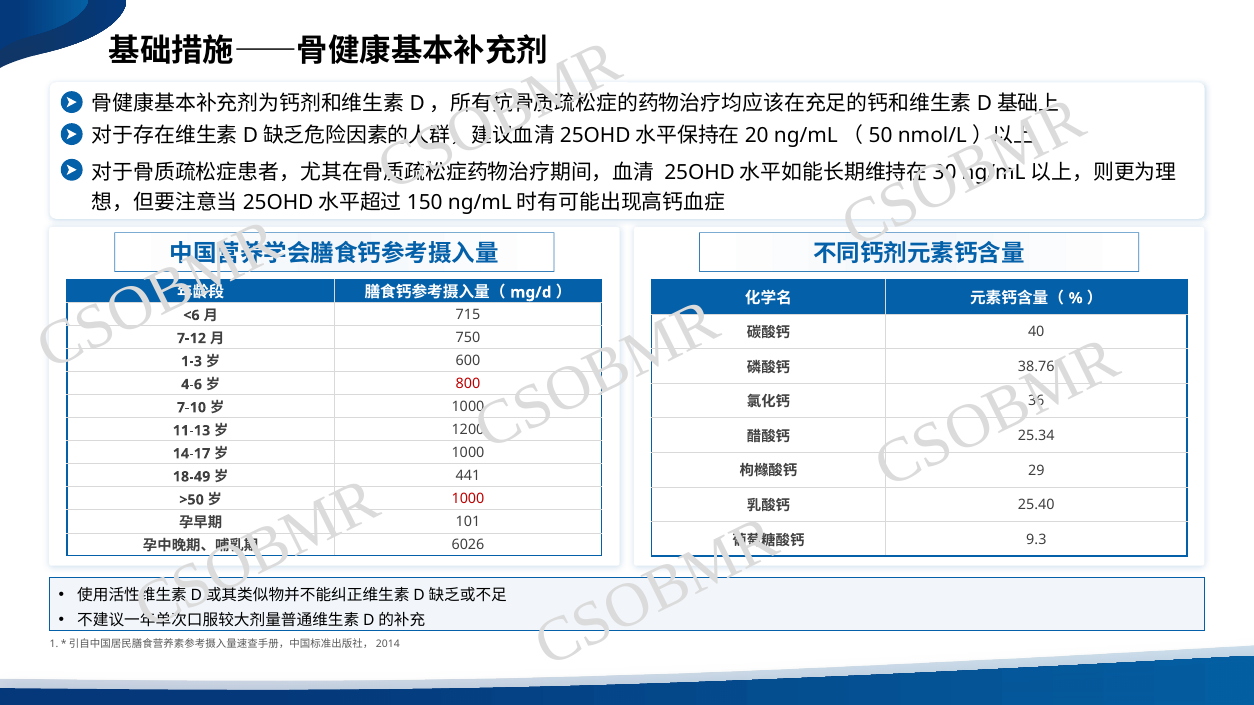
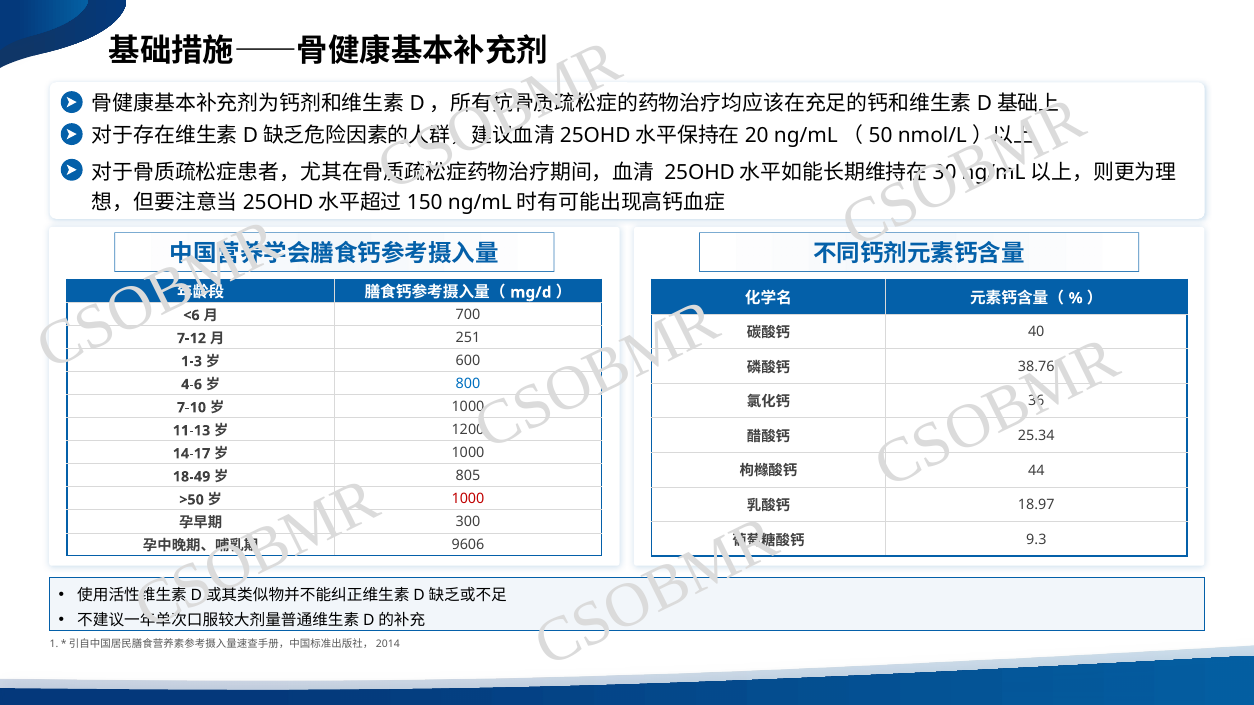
715: 715 -> 700 (468, 315)
750: 750 -> 251 (468, 338)
800 colour: red -> blue (468, 384)
29: 29 -> 44 (1036, 471)
441: 441 -> 805 (468, 476)
25.40: 25.40 -> 18.97 (1036, 505)
101: 101 -> 300 (468, 522)
6026: 6026 -> 9606 (468, 545)
